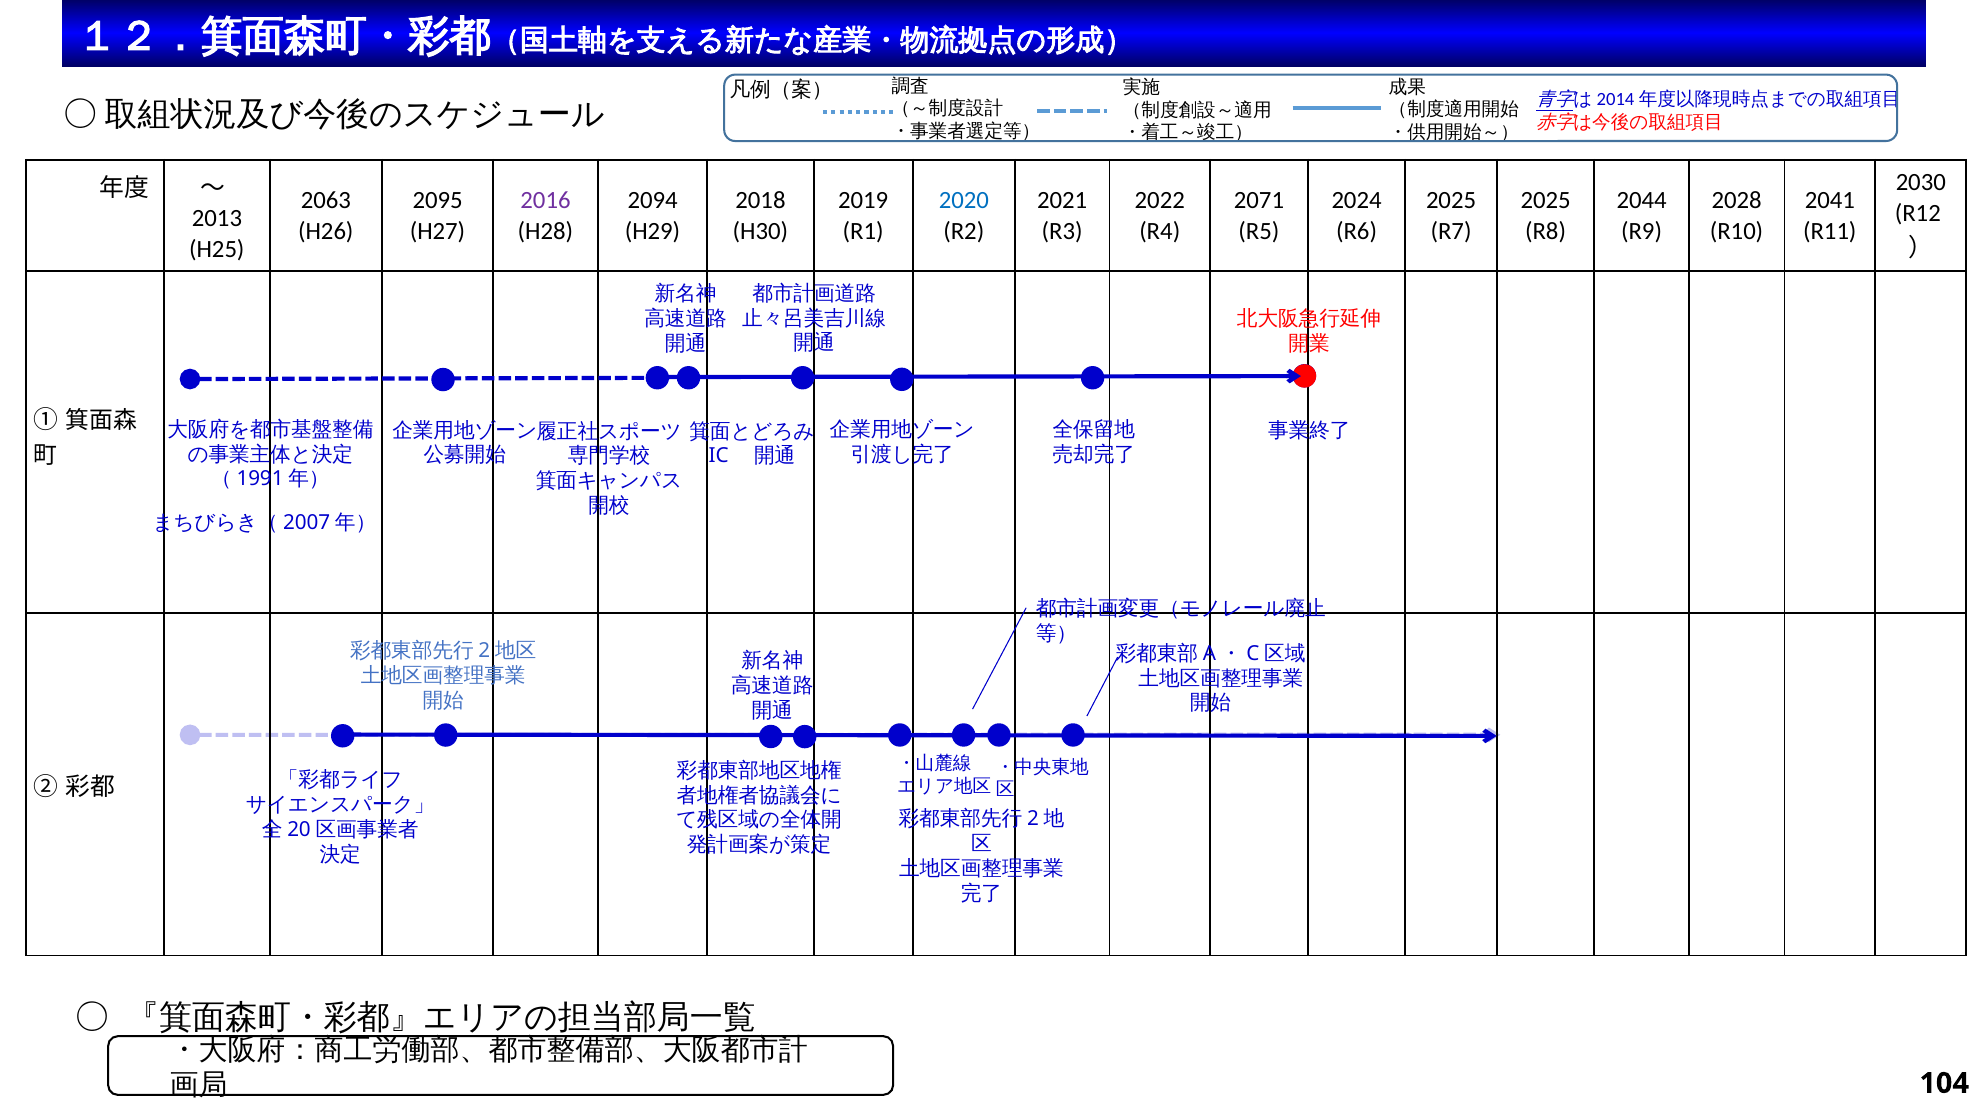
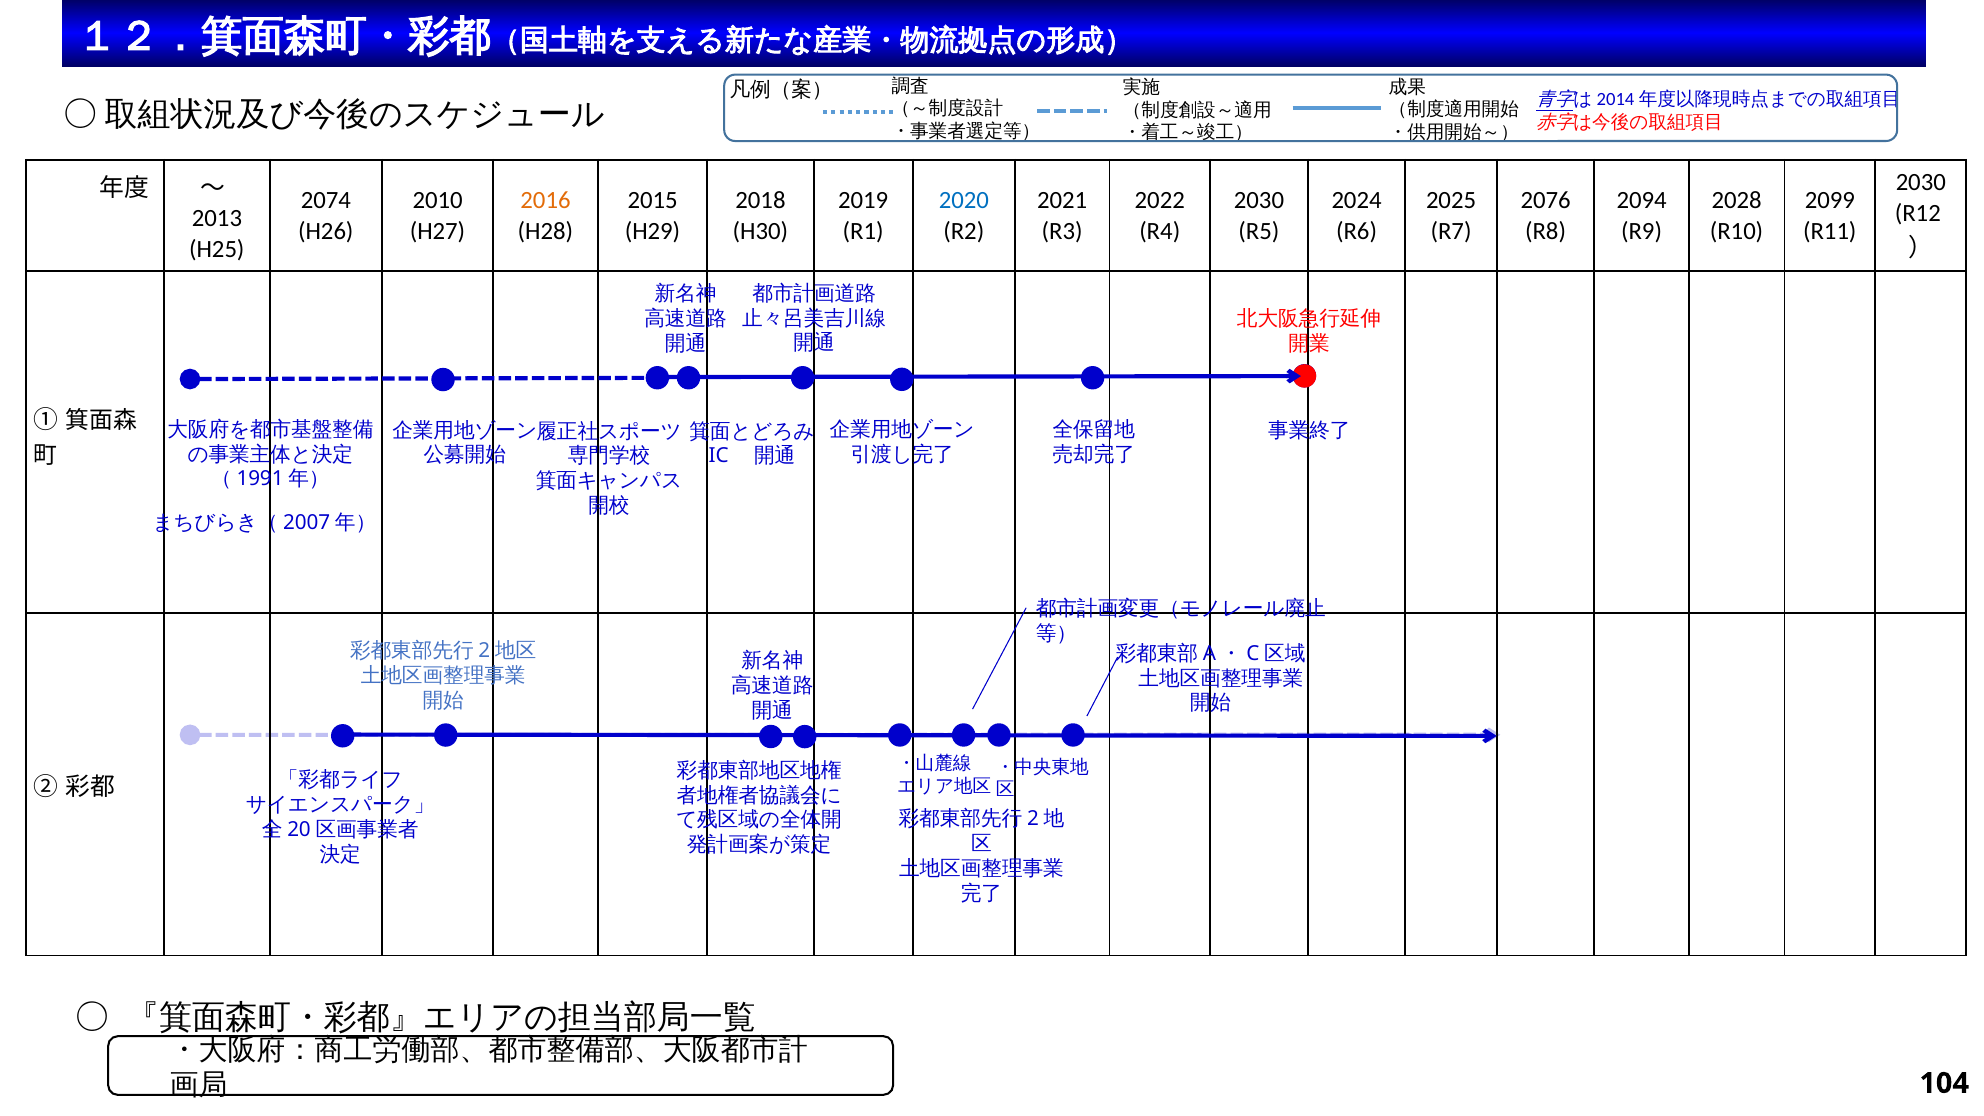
2063: 2063 -> 2074 (326, 201)
2095: 2095 -> 2010 (438, 201)
2016 colour: purple -> orange (546, 201)
2094: 2094 -> 2015 (653, 201)
2071: 2071 -> 2030 (1259, 201)
2025: 2025 -> 2076 (1546, 201)
2044: 2044 -> 2094 (1642, 201)
2041: 2041 -> 2099 (1830, 201)
